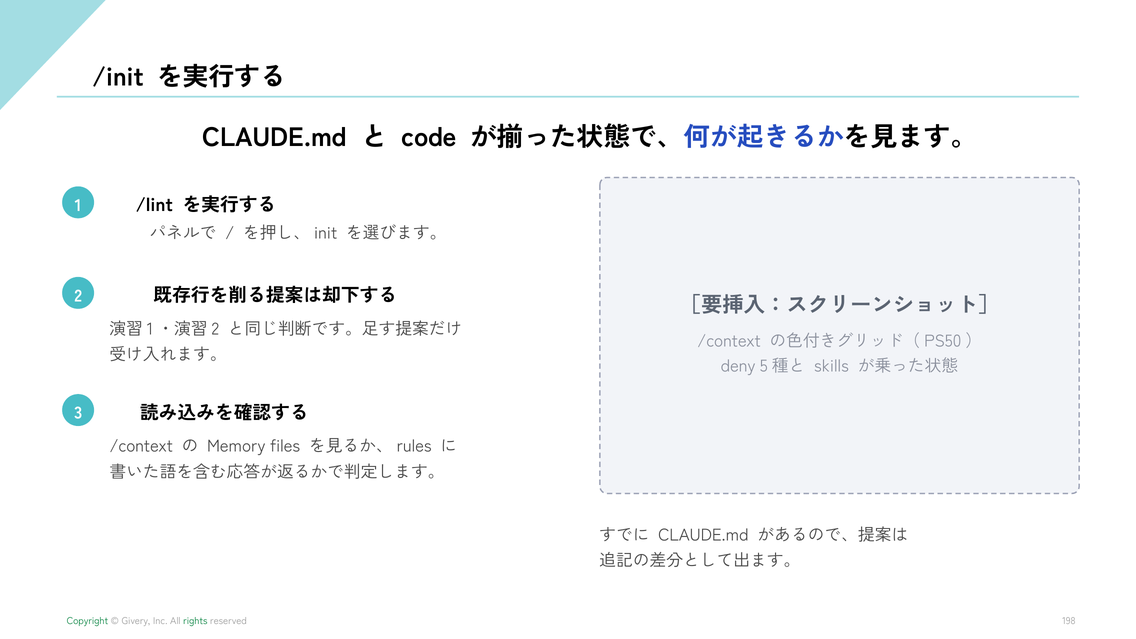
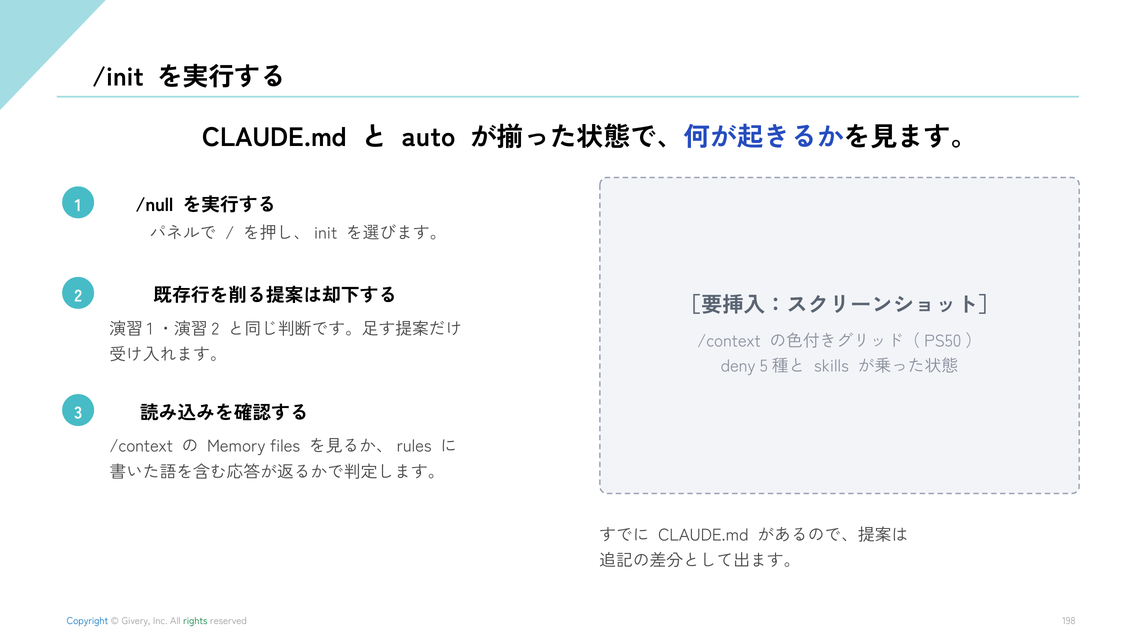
code: code -> auto (429, 137)
/lint: /lint -> /null (154, 205)
Copyright colour: green -> blue (87, 621)
